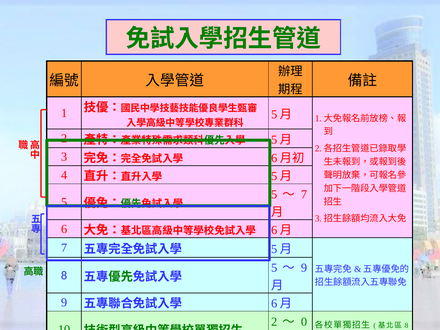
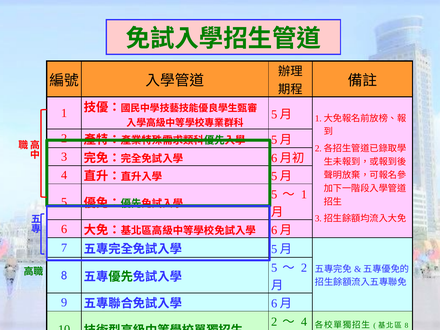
7: 7 -> 1 (304, 194)
9: 9 -> 2 (304, 268)
0: 0 -> 4 (304, 322)
